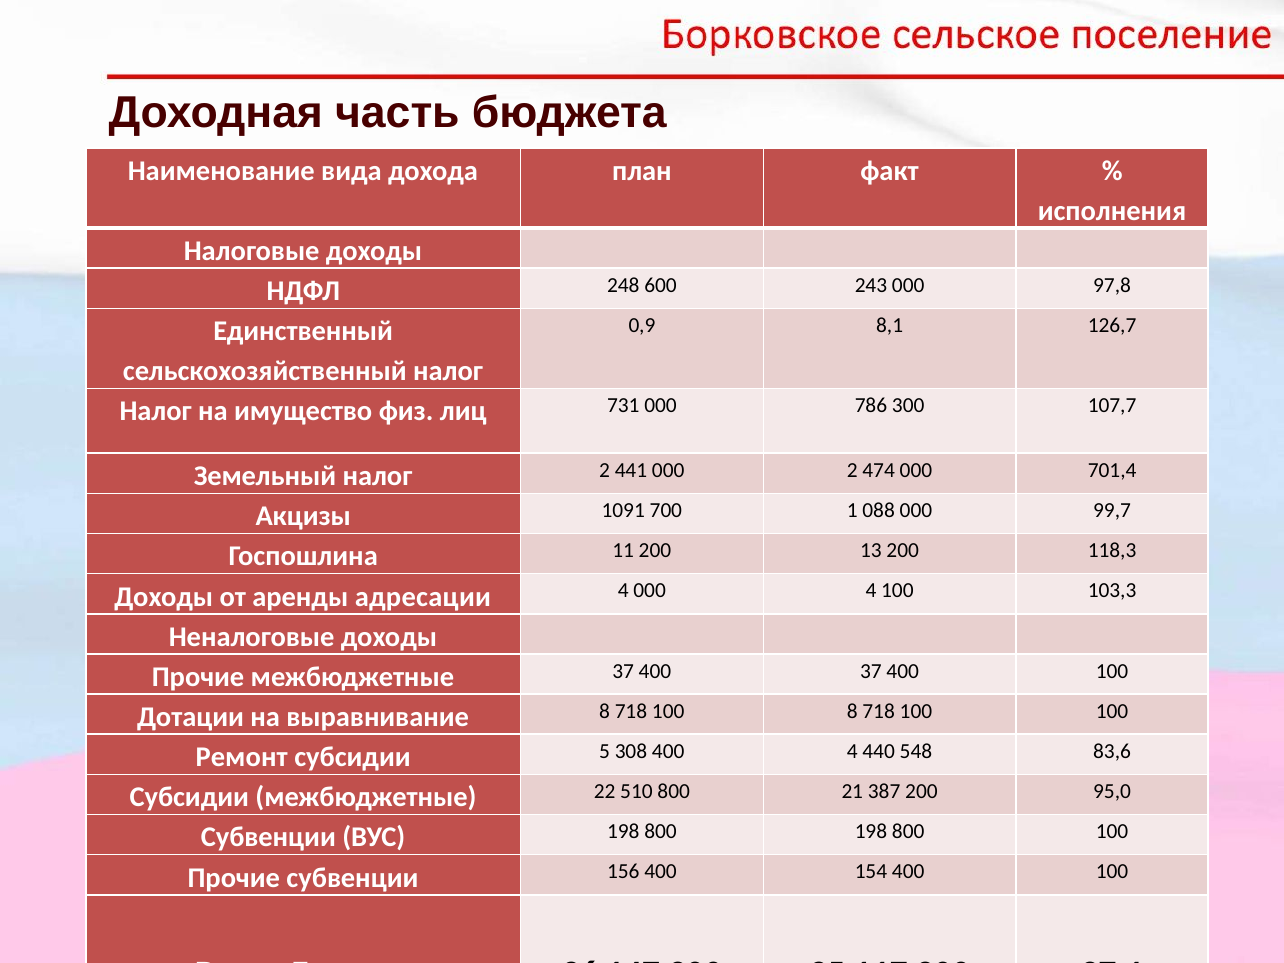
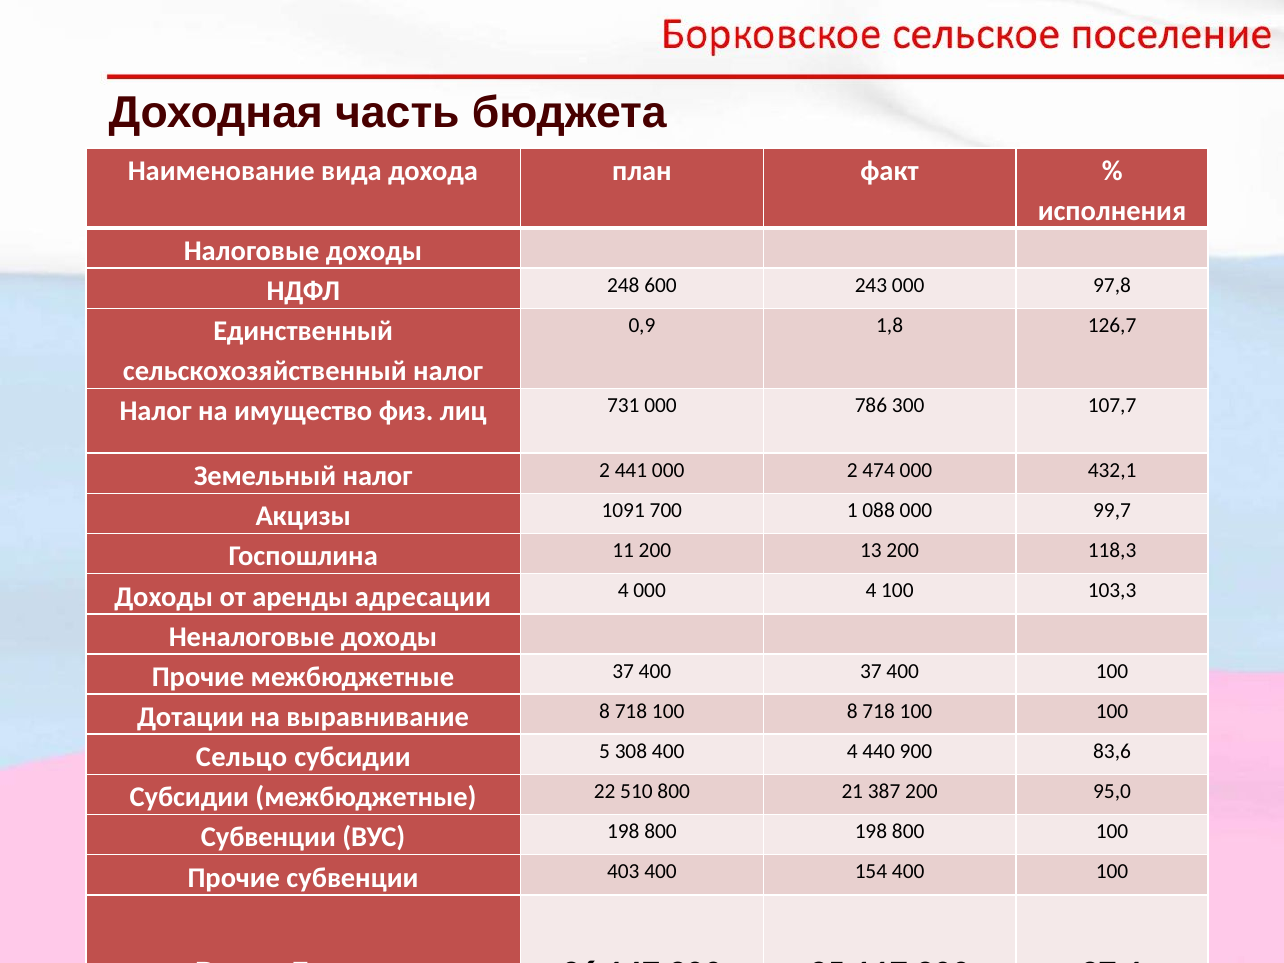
8,1: 8,1 -> 1,8 (890, 325)
701,4: 701,4 -> 432,1 (1112, 470)
Ремонт: Ремонт -> Сельцо (242, 757)
440 548: 548 -> 900 (916, 751)
156: 156 -> 403 (623, 872)
